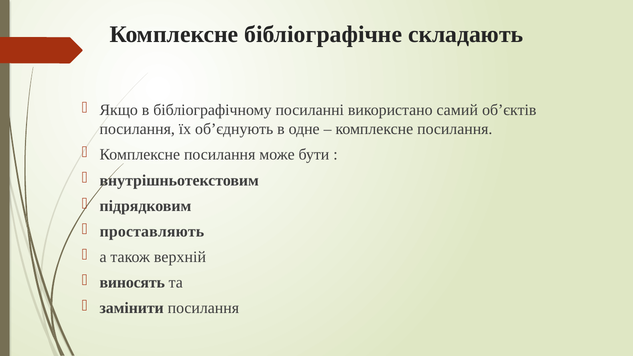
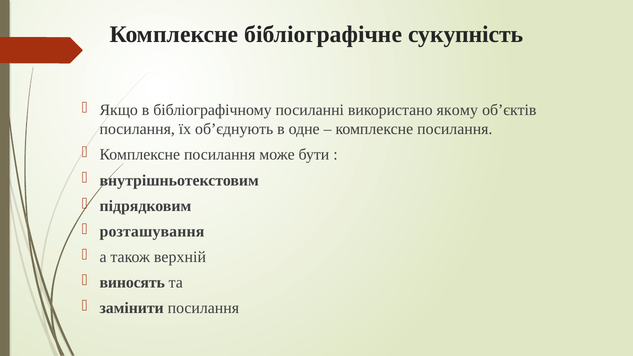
складають: складають -> сукупність (466, 34)
самий: самий -> якому (457, 110)
проставляють: проставляють -> розташування (152, 231)
